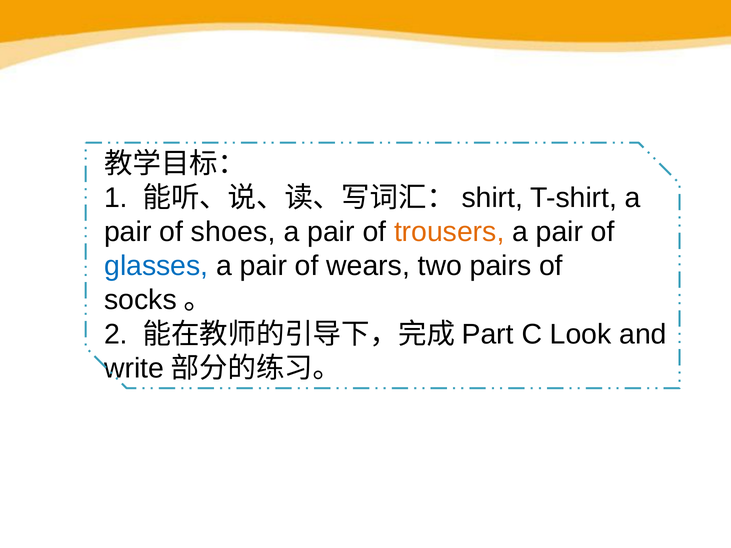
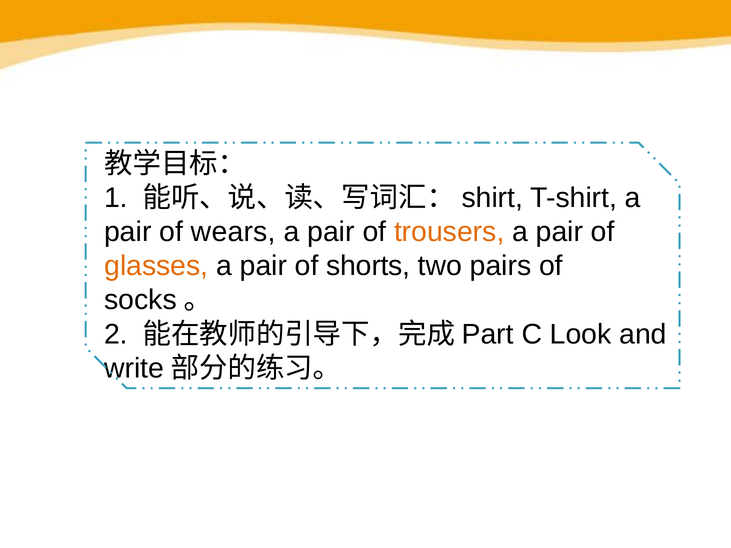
shoes: shoes -> wears (233, 232)
glasses colour: blue -> orange (156, 266)
wears: wears -> shorts (368, 266)
